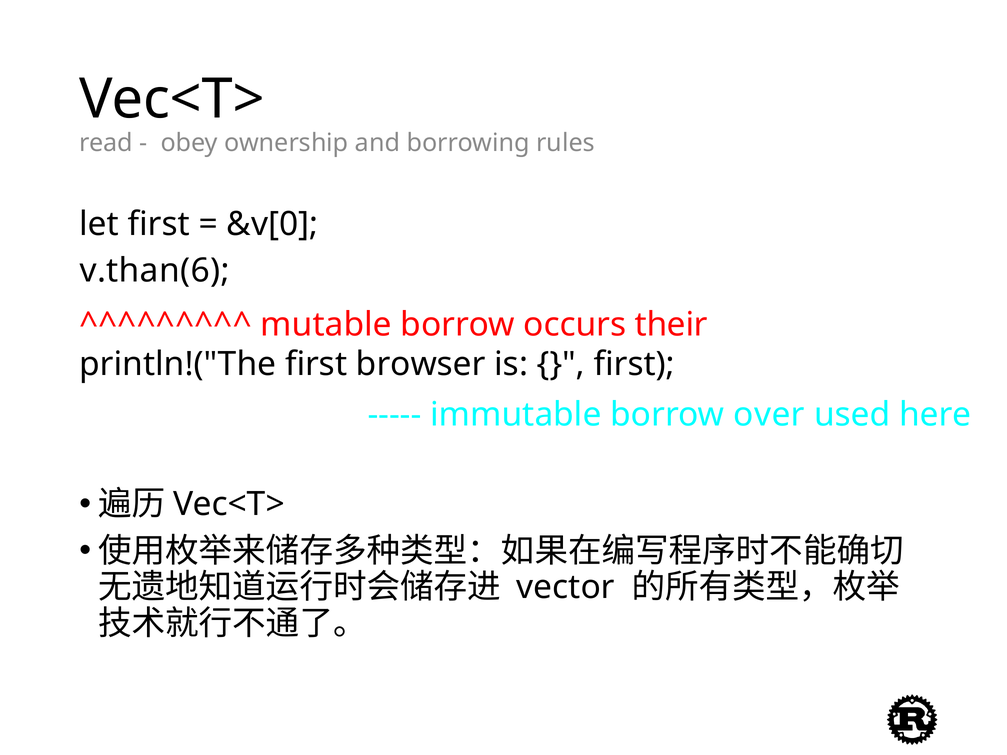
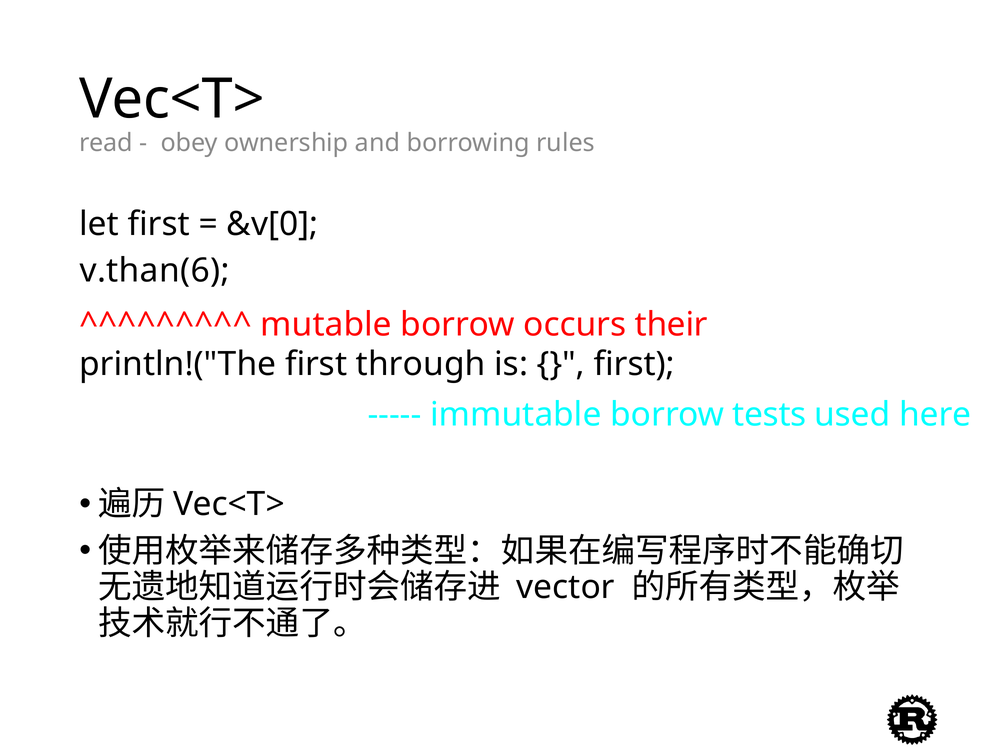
browser: browser -> through (421, 364)
over: over -> tests (769, 415)
